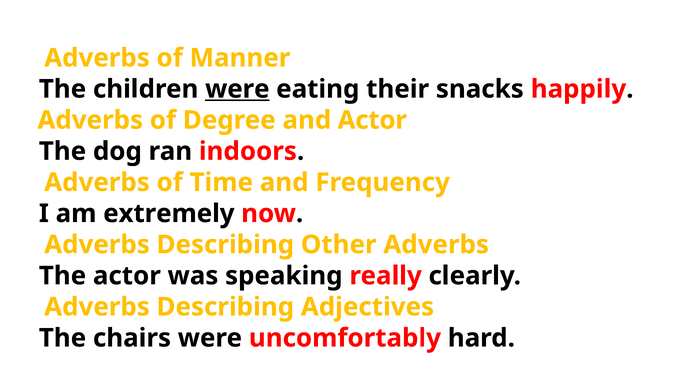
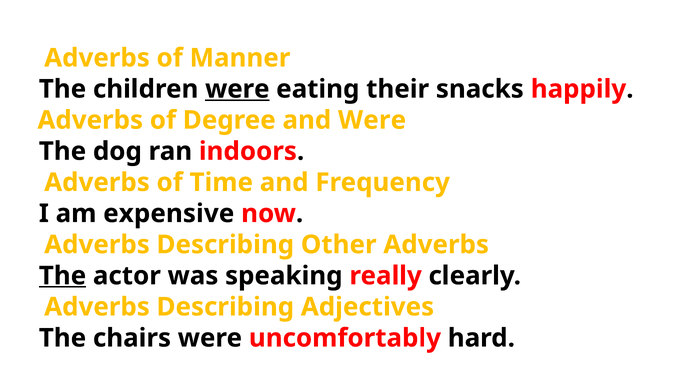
and Actor: Actor -> Were (372, 120)
extremely: extremely -> expensive (169, 214)
The underline: none -> present (63, 276)
